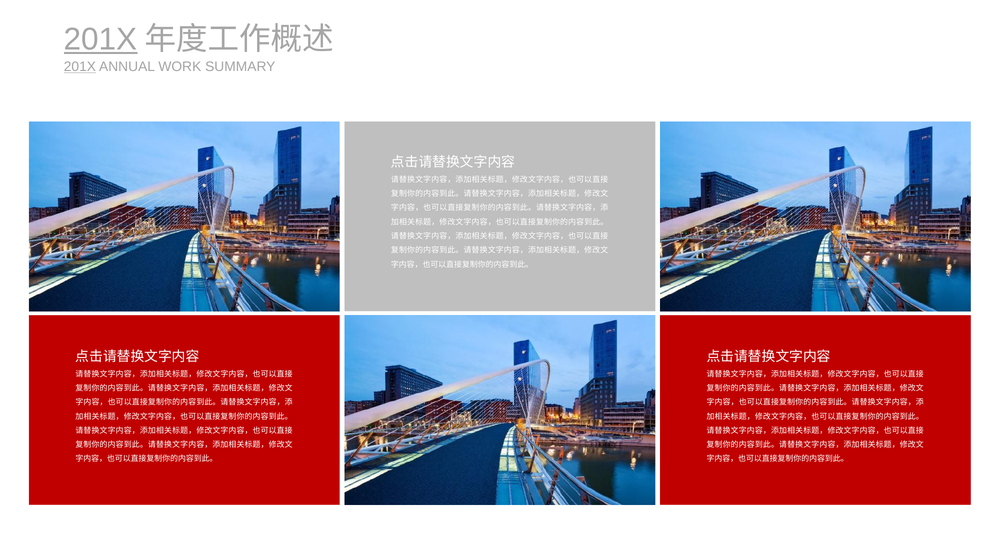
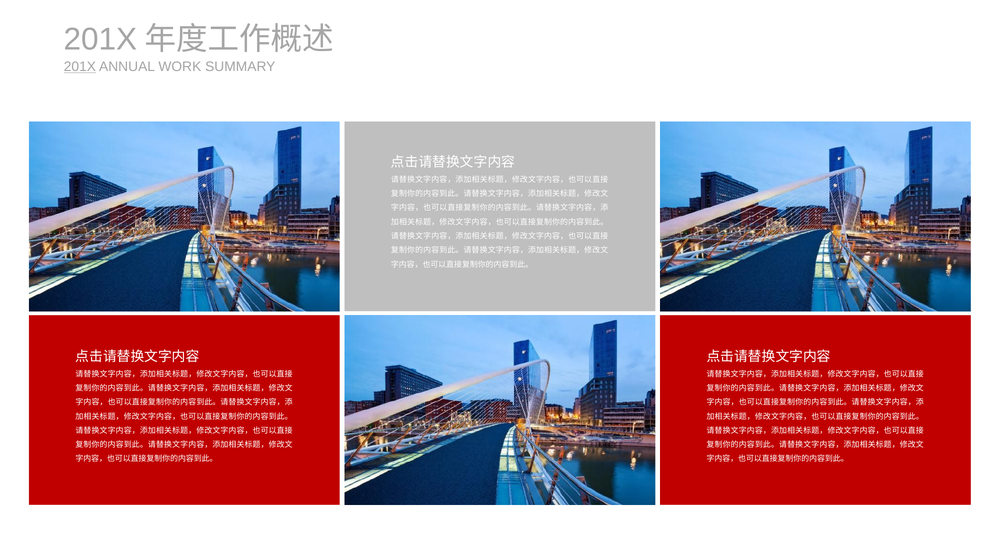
201X underline: present -> none (101, 39)
